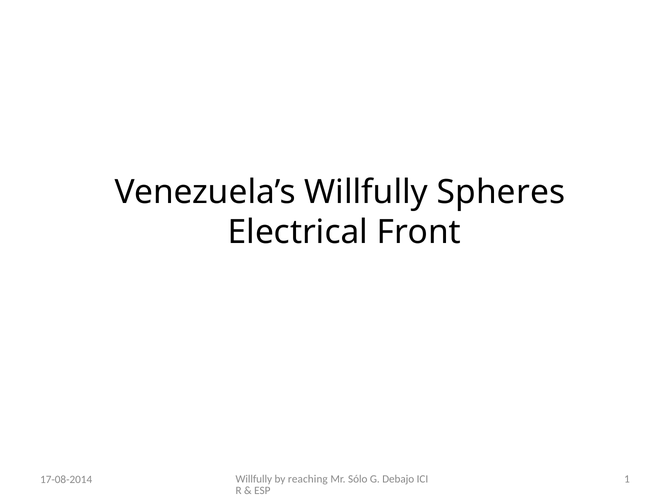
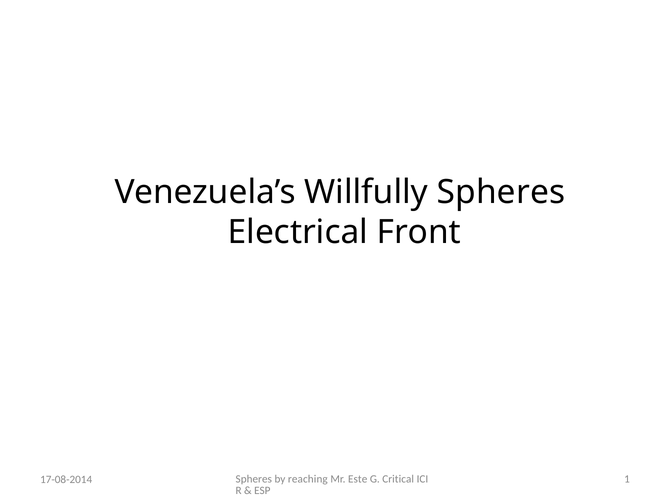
Willfully: Willfully -> Spheres (254, 480)
Sólo: Sólo -> Este (358, 480)
Debajo: Debajo -> Critical (398, 480)
